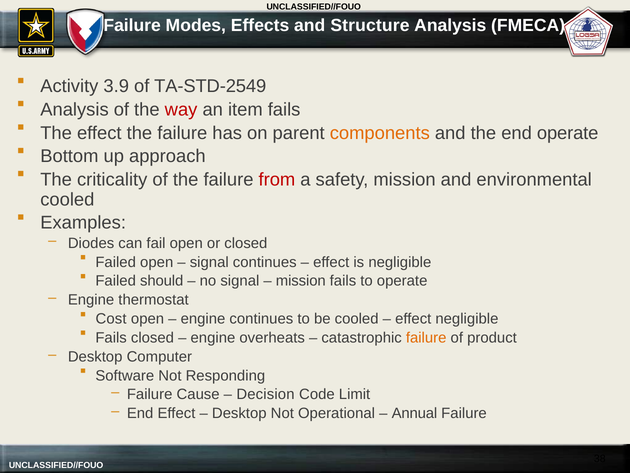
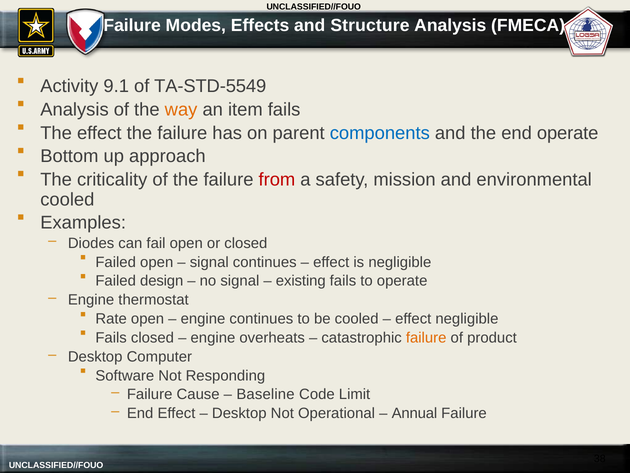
3.9: 3.9 -> 9.1 (116, 86)
TA-STD-2549: TA-STD-2549 -> TA-STD-5549 (210, 86)
way colour: red -> orange (181, 110)
components colour: orange -> blue (380, 133)
should: should -> design (162, 281)
mission: mission -> existing (301, 281)
Cost: Cost -> Rate (111, 319)
Decision: Decision -> Baseline (265, 394)
